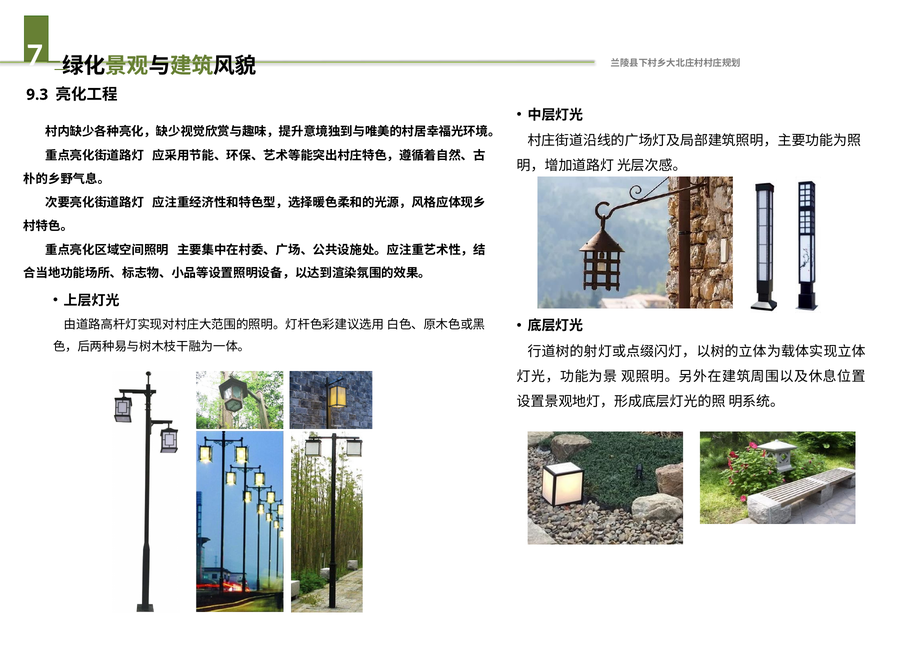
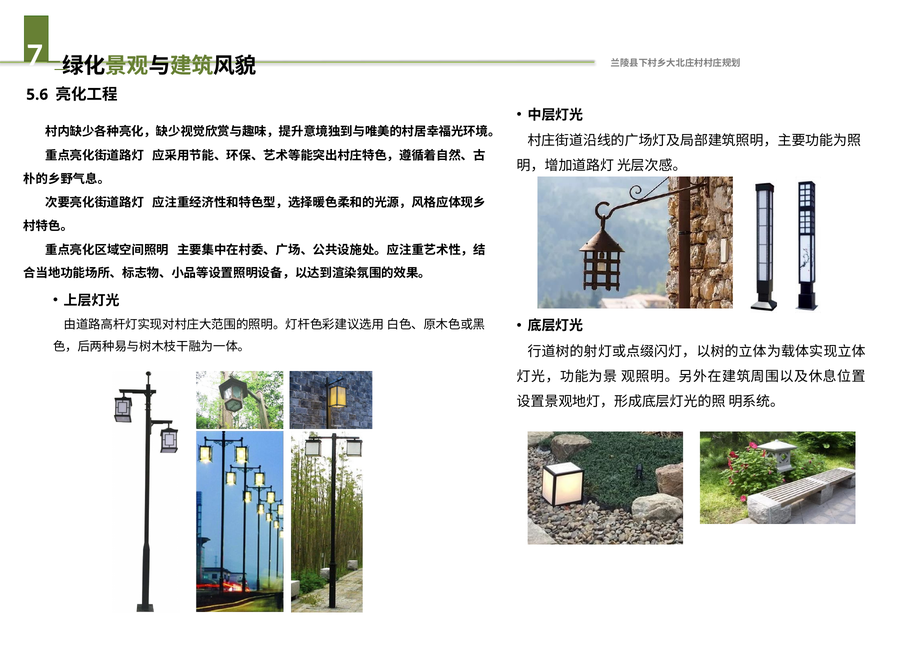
9.3: 9.3 -> 5.6 (37, 95)
